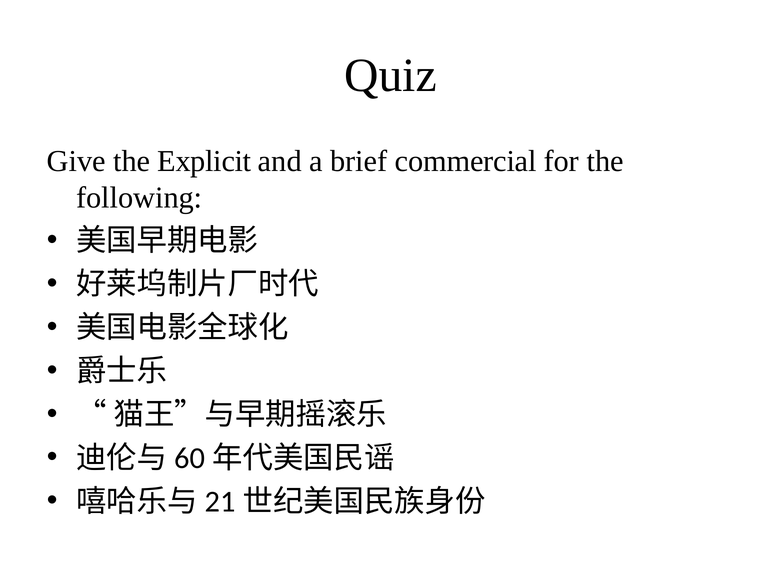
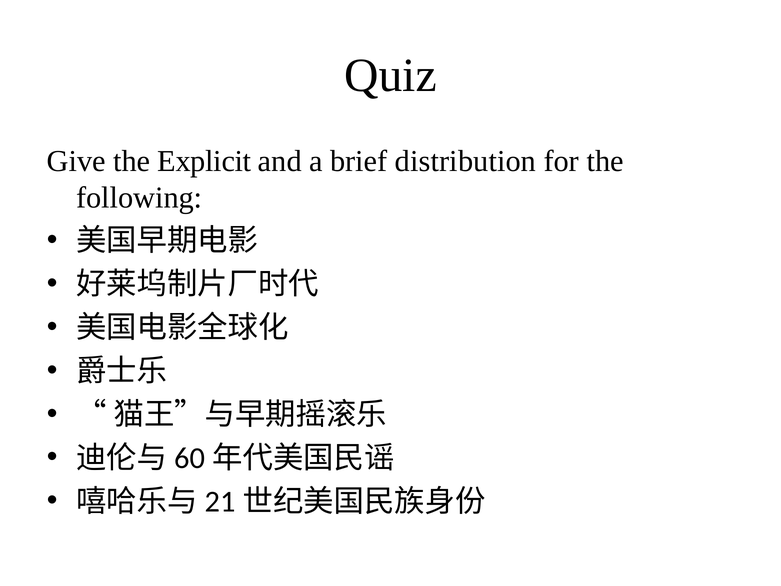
commercial: commercial -> distribution (466, 161)
